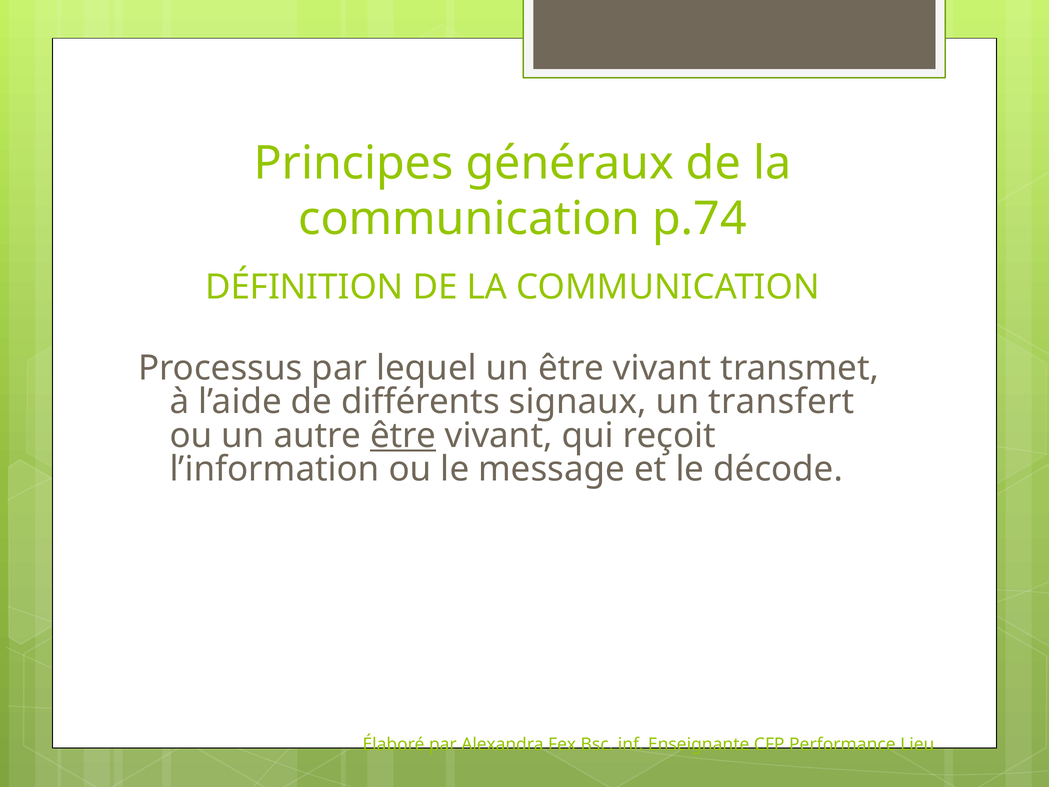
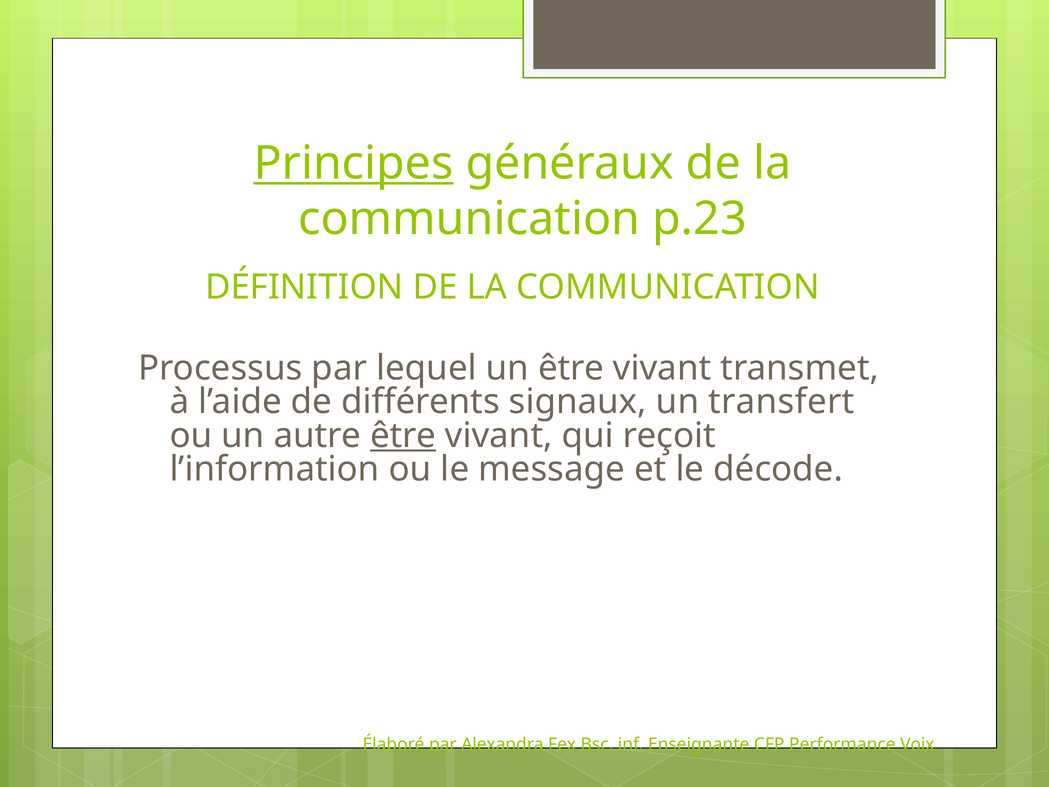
Principes underline: none -> present (354, 163)
p.74: p.74 -> p.23 (699, 219)
Lieu: Lieu -> Voix (917, 744)
